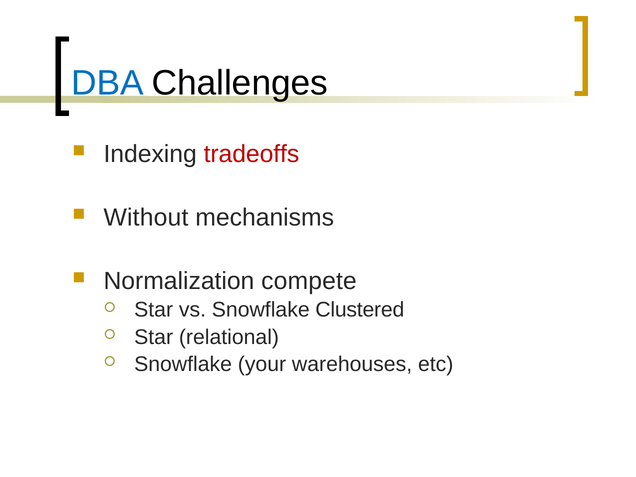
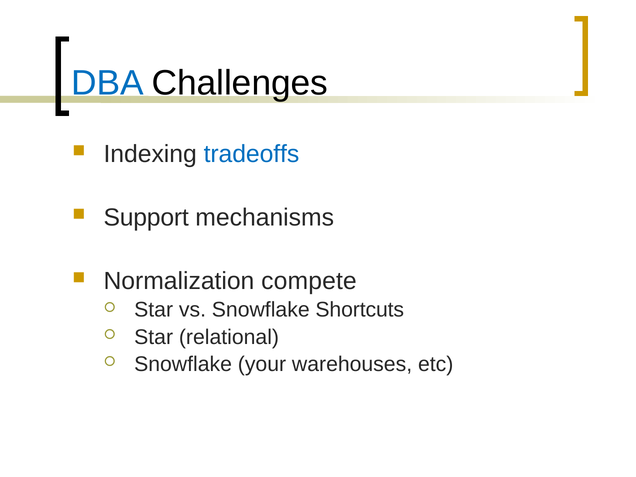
tradeoffs colour: red -> blue (251, 154)
Without: Without -> Support (146, 218)
Clustered: Clustered -> Shortcuts (360, 310)
